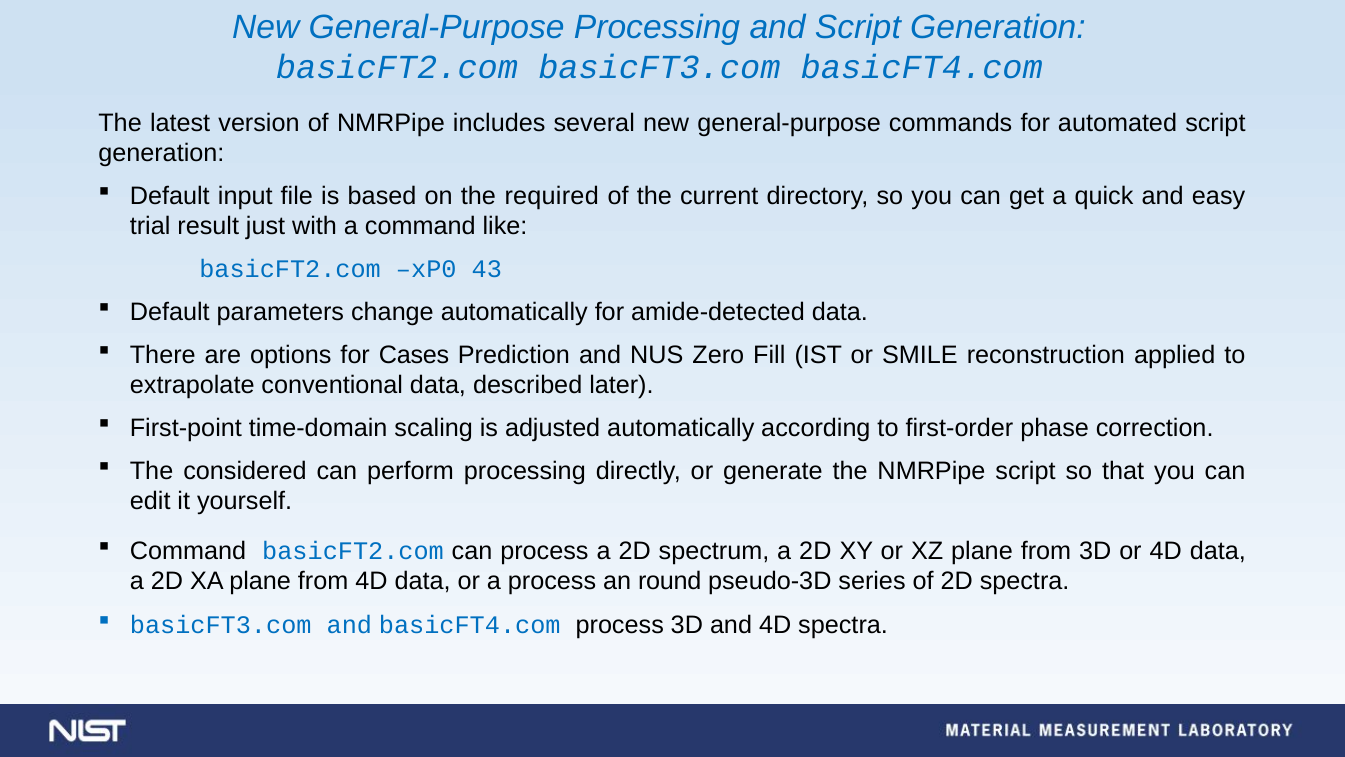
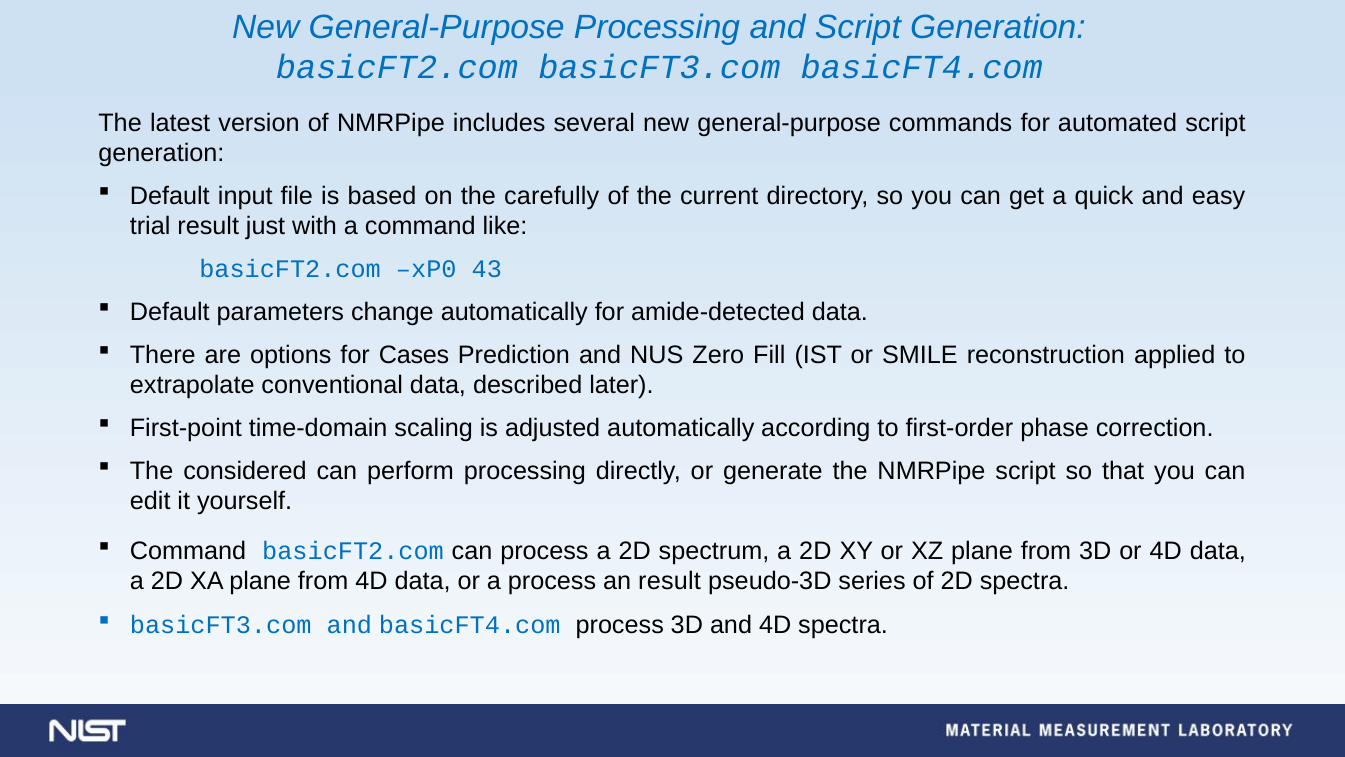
required: required -> carefully (552, 196)
an round: round -> result (670, 581)
